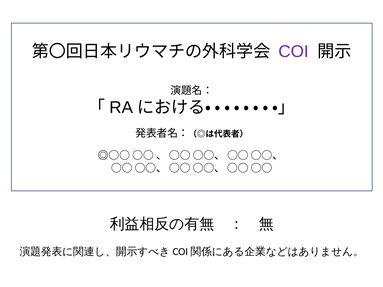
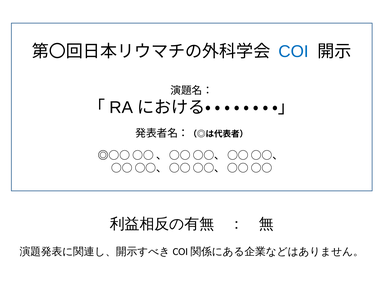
COI colour: purple -> blue (293, 51)
